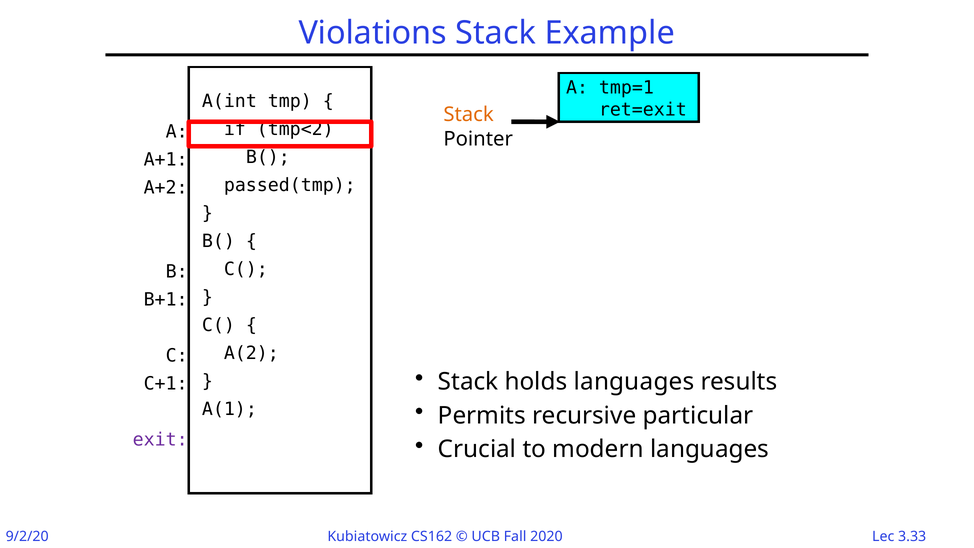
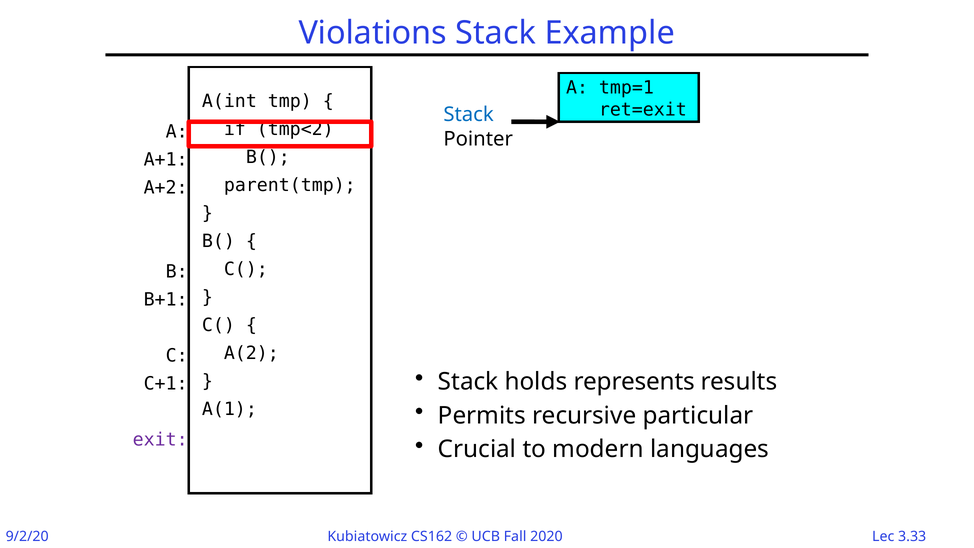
Stack colour: orange -> blue (469, 115)
passed(tmp: passed(tmp -> parent(tmp (290, 185)
holds languages: languages -> represents (634, 382)
